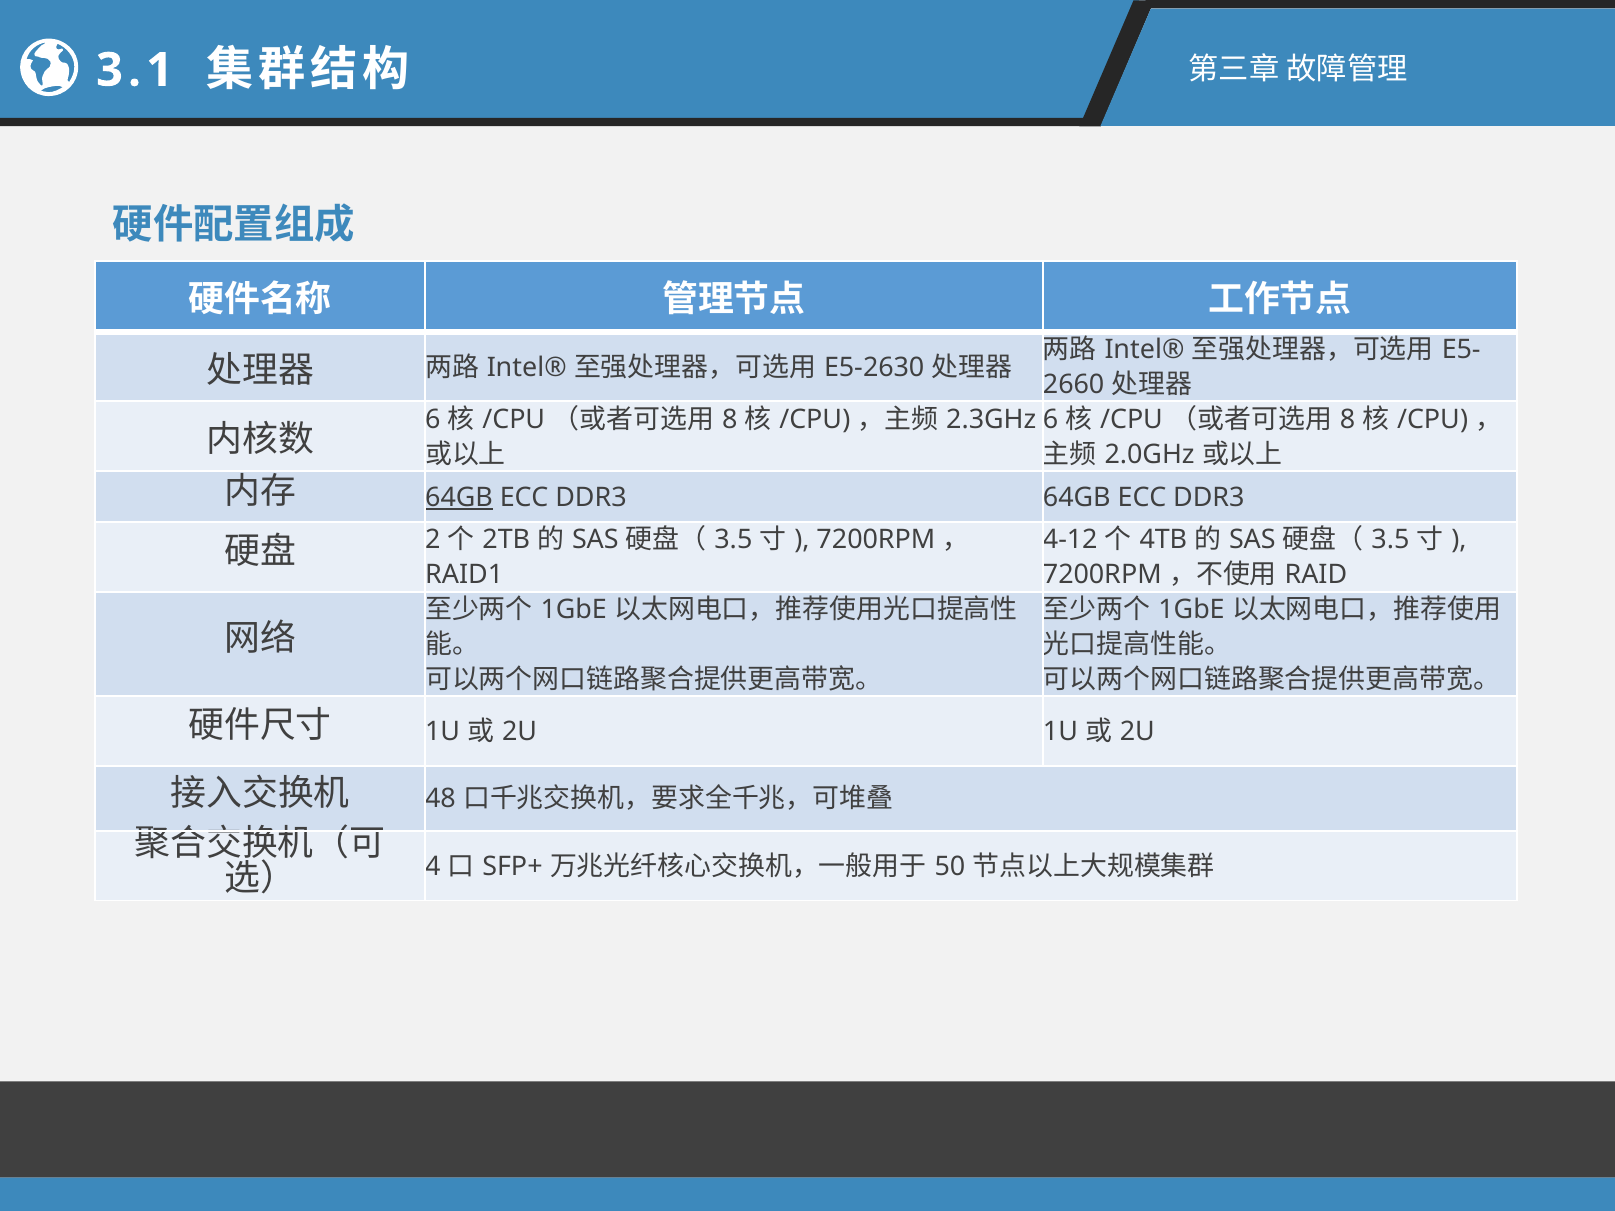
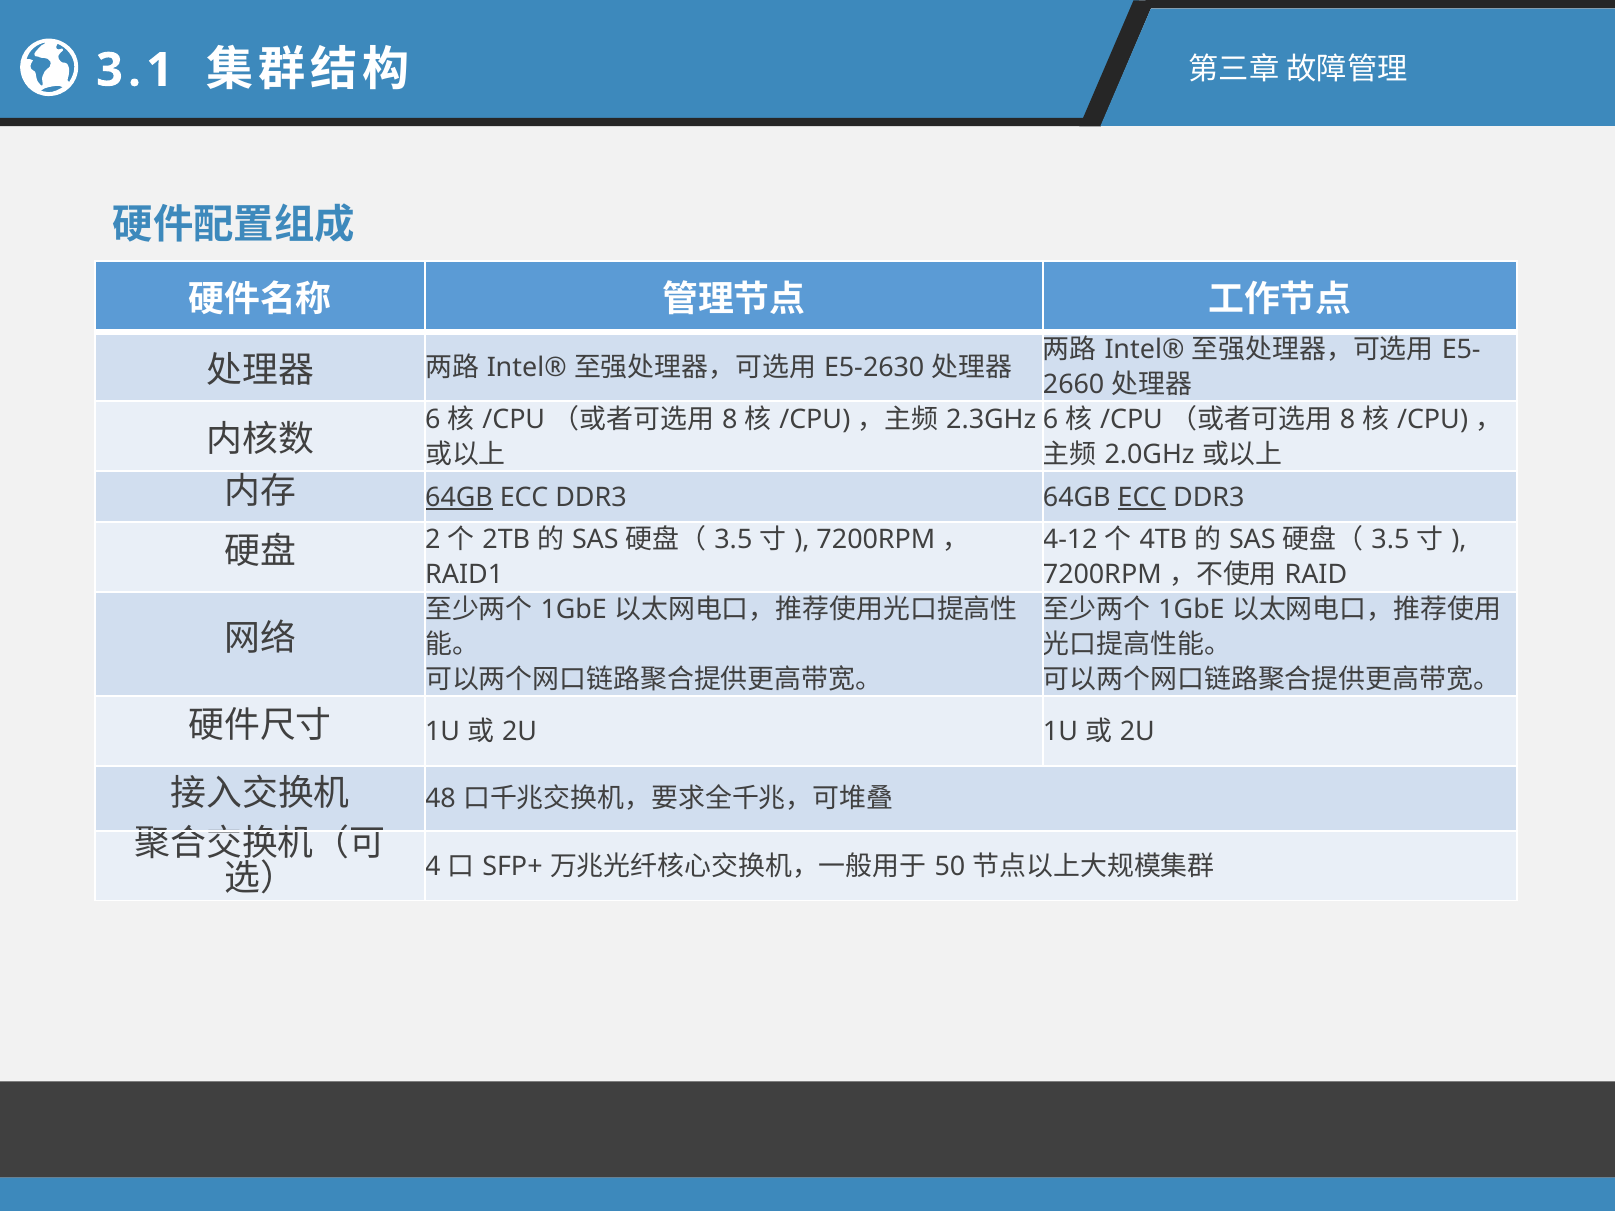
ECC underline: none -> present (1142, 497)
